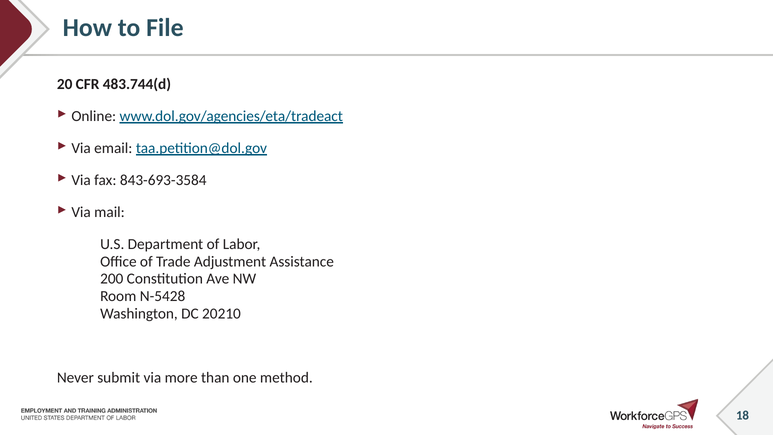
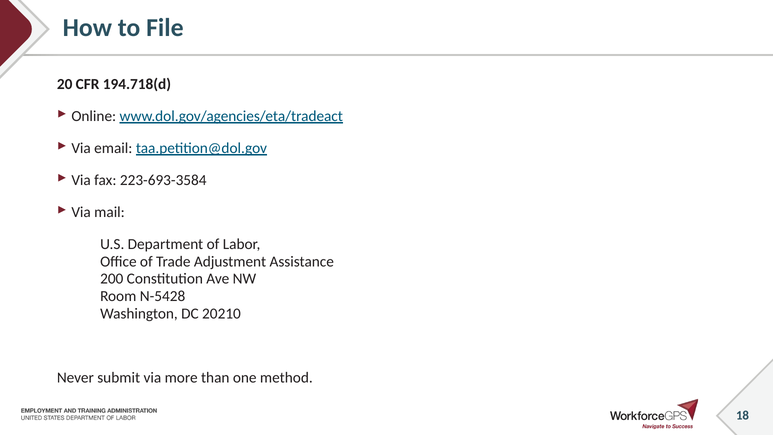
483.744(d: 483.744(d -> 194.718(d (137, 84)
843-693-3584: 843-693-3584 -> 223-693-3584 (163, 180)
